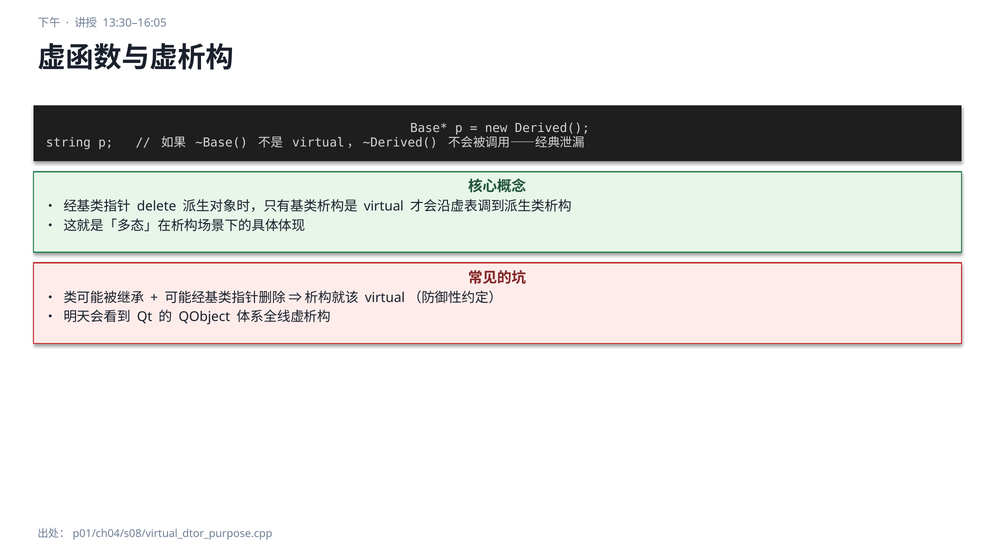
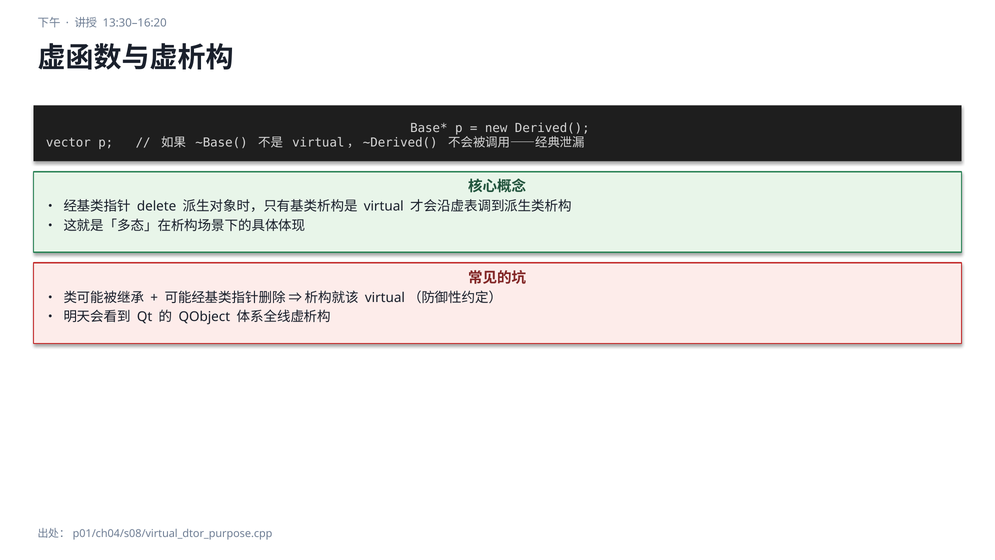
13:30–16:05: 13:30–16:05 -> 13:30–16:20 (135, 23)
string: string -> vector (68, 143)
